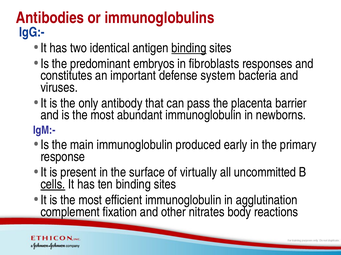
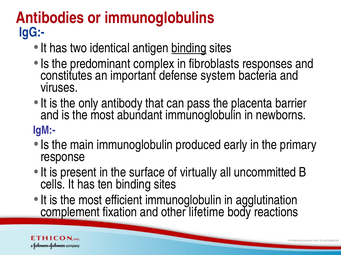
embryos: embryos -> complex (154, 64)
cells underline: present -> none (53, 185)
nitrates: nitrates -> lifetime (207, 213)
